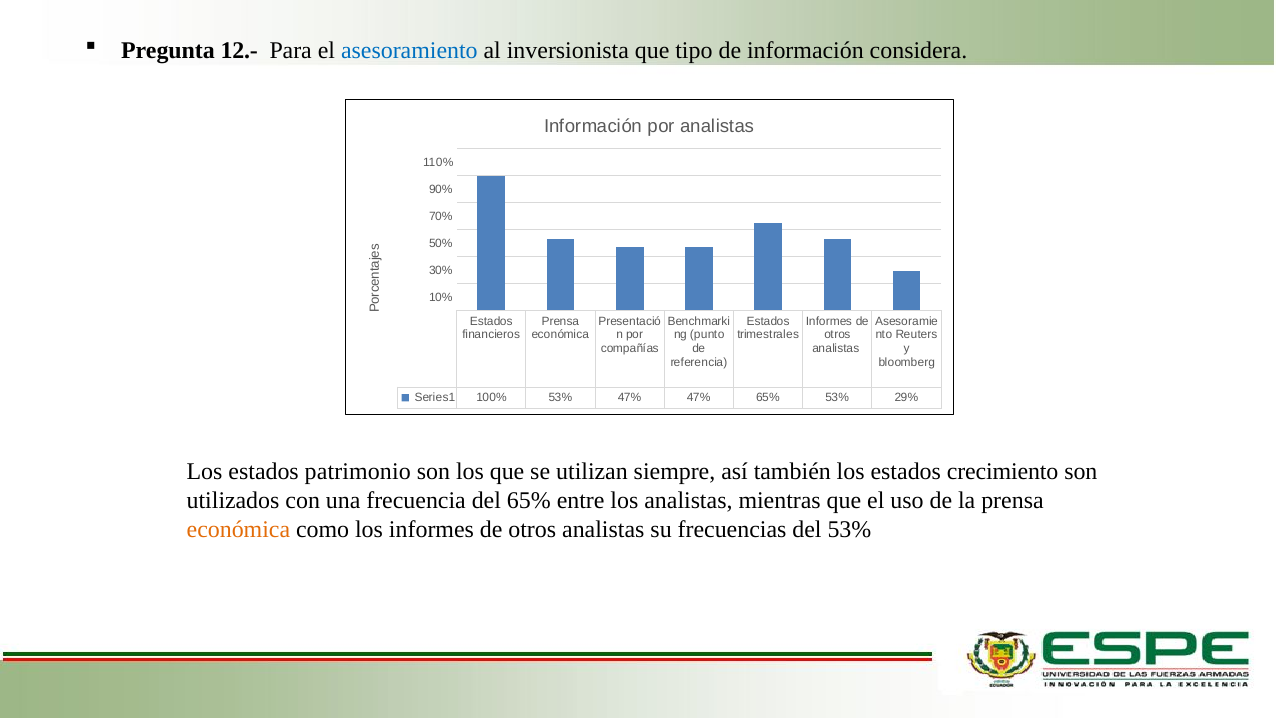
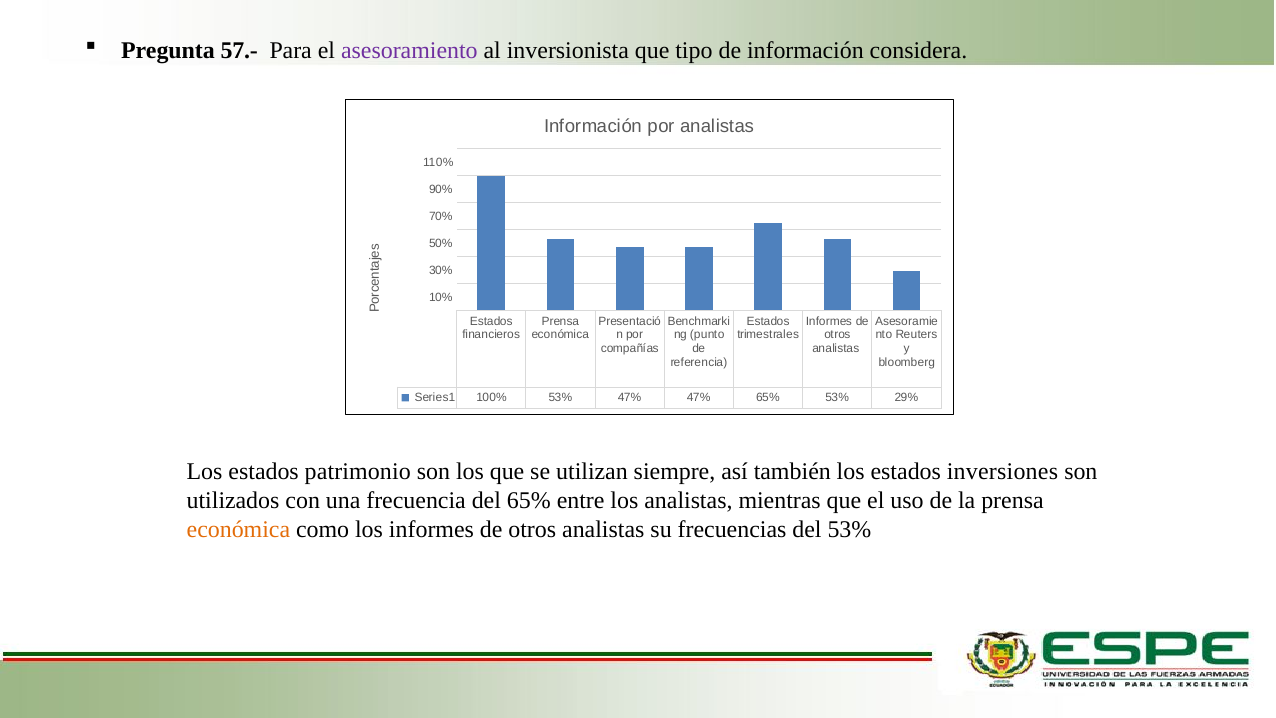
12.-: 12.- -> 57.- (239, 51)
asesoramiento colour: blue -> purple (409, 51)
crecimiento: crecimiento -> inversiones (1002, 472)
